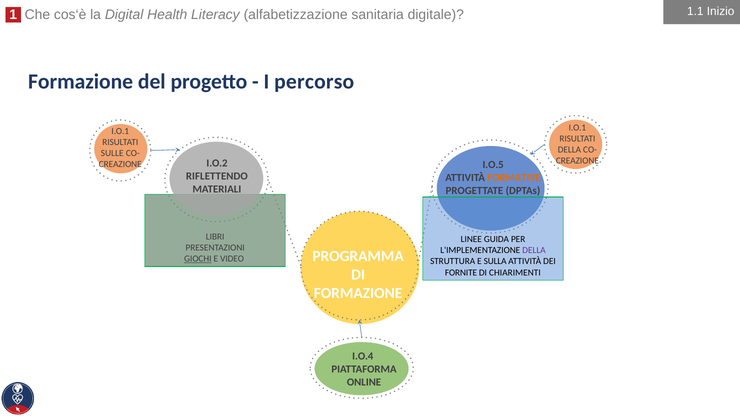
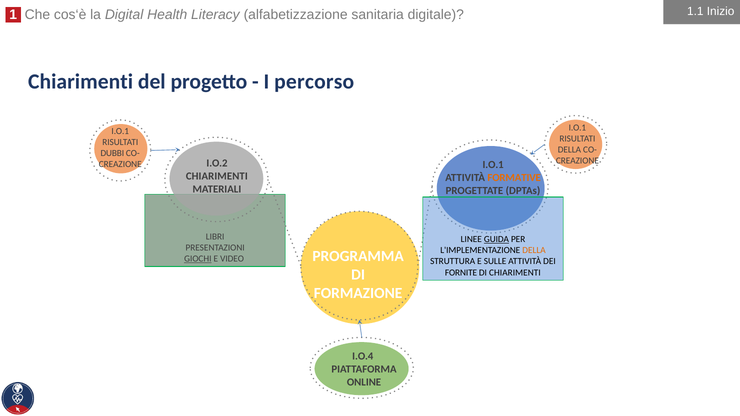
Formazione: Formazione -> Chiarimenti (81, 82)
SULLE: SULLE -> DUBBI (112, 153)
I.O.5: I.O.5 -> I.O.1 (493, 165)
RIFLETTENDO: RIFLETTENDO -> CHIARIMENTI (217, 176)
GUIDA underline: none -> present (496, 239)
DELLA colour: purple -> orange (534, 250)
SULLA: SULLA -> SULLE (495, 262)
